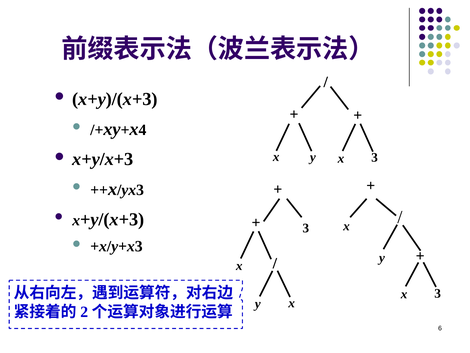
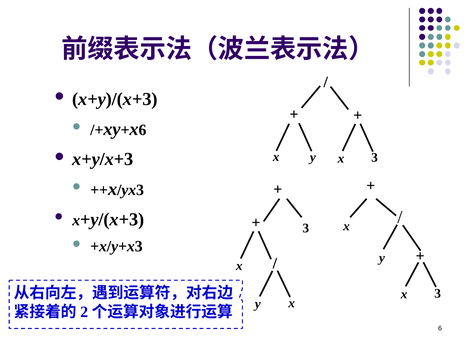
x 4: 4 -> 6 (142, 130)
